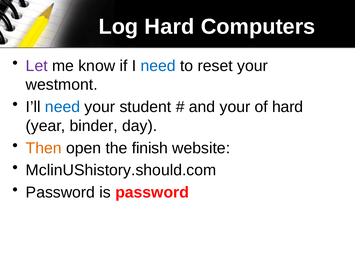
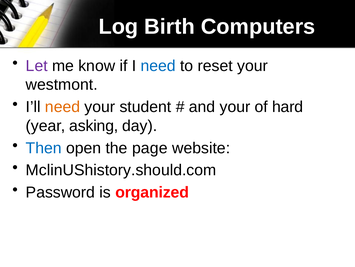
Log Hard: Hard -> Birth (170, 27)
need colour: blue -> orange (63, 107)
binder: binder -> asking (94, 126)
Then colour: orange -> blue (44, 148)
finish: finish -> page (150, 148)
is password: password -> organized (152, 192)
